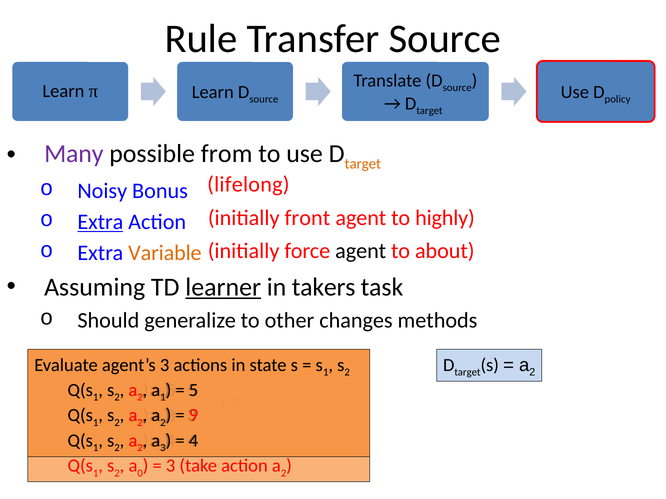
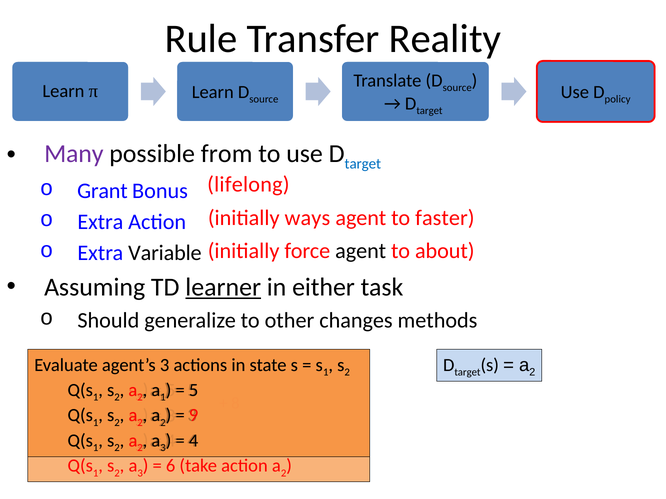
Transfer Source: Source -> Reality (445, 39)
target colour: orange -> blue (363, 164)
Noisy: Noisy -> Grant (102, 191)
front: front -> ways (307, 218)
highly: highly -> faster (445, 218)
Extra underline: present -> none (100, 222)
Variable colour: orange -> black (165, 253)
takers: takers -> either (324, 288)
0: 0 -> 3 (140, 474)
3: 3 -> 6 (171, 466)
